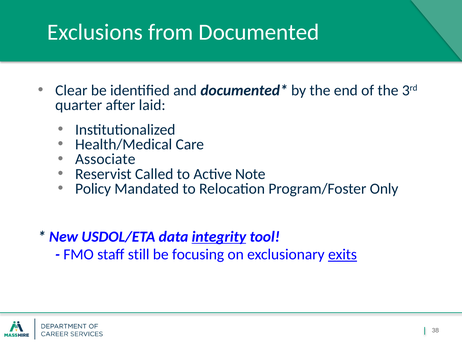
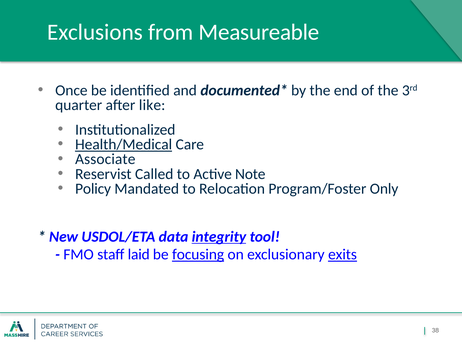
Documented: Documented -> Measureable (259, 32)
Clear: Clear -> Once (71, 90)
laid: laid -> like (152, 105)
Health/Medical underline: none -> present (124, 145)
still: still -> laid (139, 255)
focusing underline: none -> present (198, 255)
